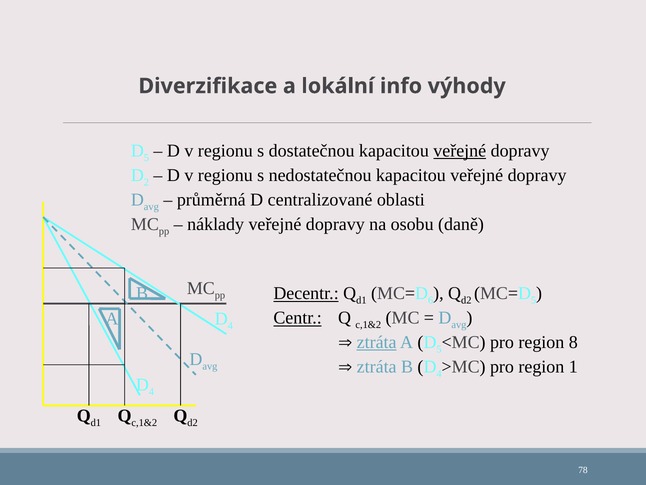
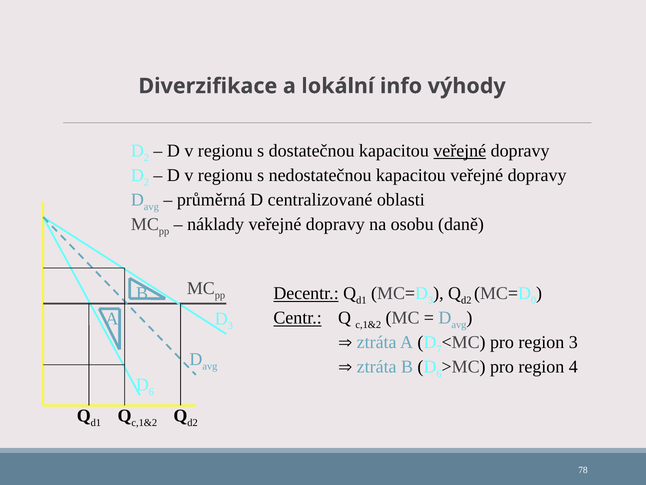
5: 5 -> 2 (146, 158)
6: 6 -> 3 (431, 300)
5: 5 -> 0 (534, 300)
4: 4 -> 3 (230, 325)
ztráta underline: present -> none (377, 342)
A D 5: 5 -> 7 (439, 349)
region 8: 8 -> 3 (573, 342)
B D 4: 4 -> 6 (439, 374)
1: 1 -> 4 (573, 367)
4: 4 -> 6 (151, 392)
